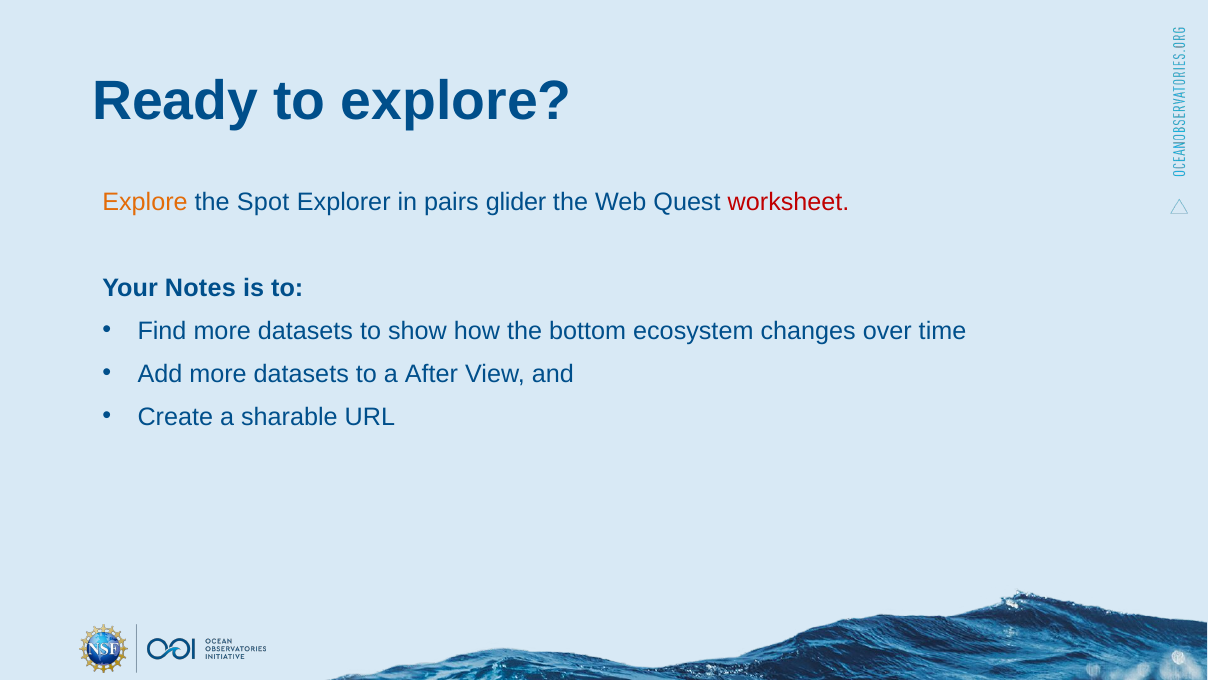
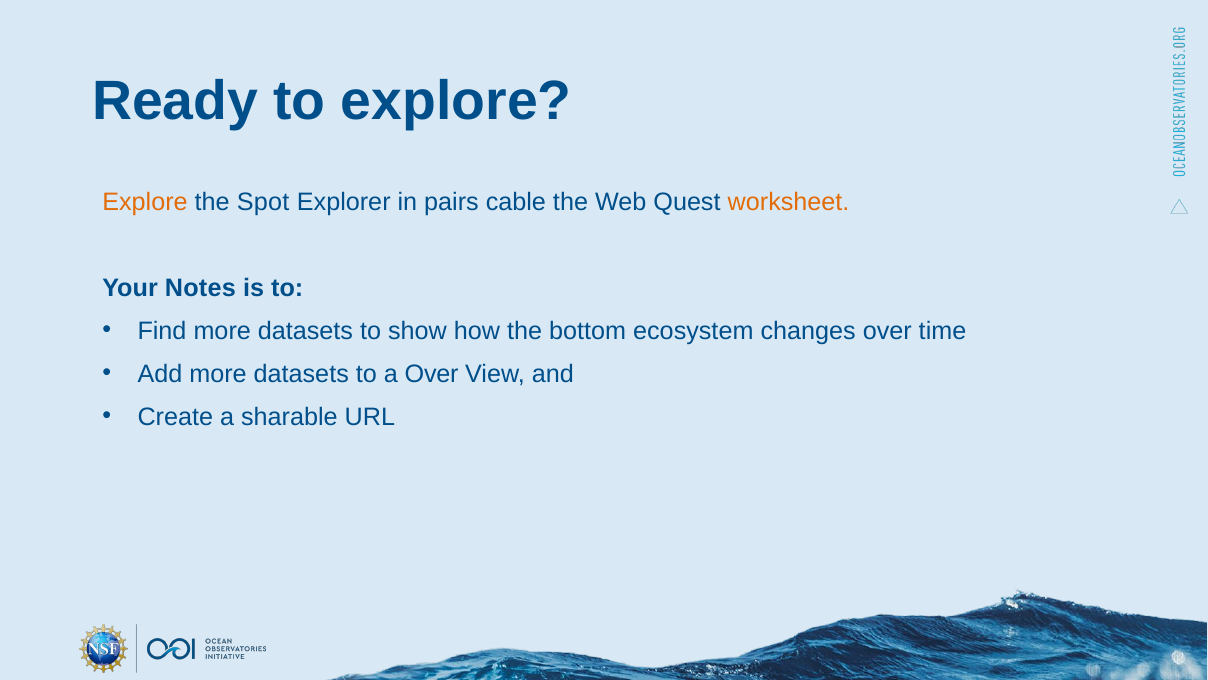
glider: glider -> cable (516, 202)
worksheet colour: red -> orange (789, 202)
a After: After -> Over (432, 374)
